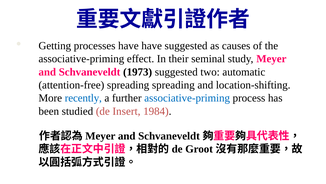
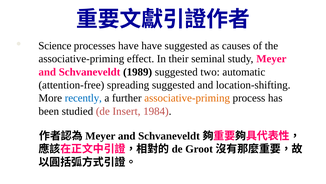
Getting: Getting -> Science (55, 46)
1973: 1973 -> 1989 (138, 72)
spreading spreading: spreading -> suggested (173, 85)
associative-priming colour: blue -> orange (187, 98)
